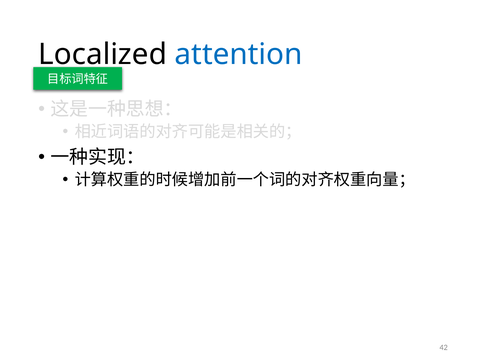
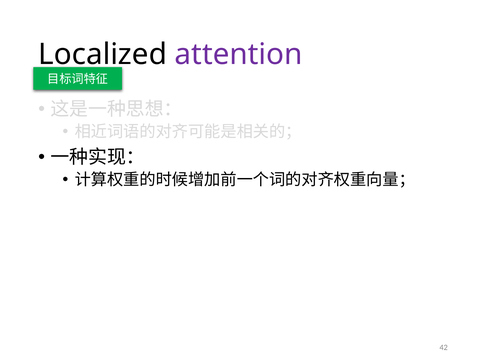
attention colour: blue -> purple (239, 54)
